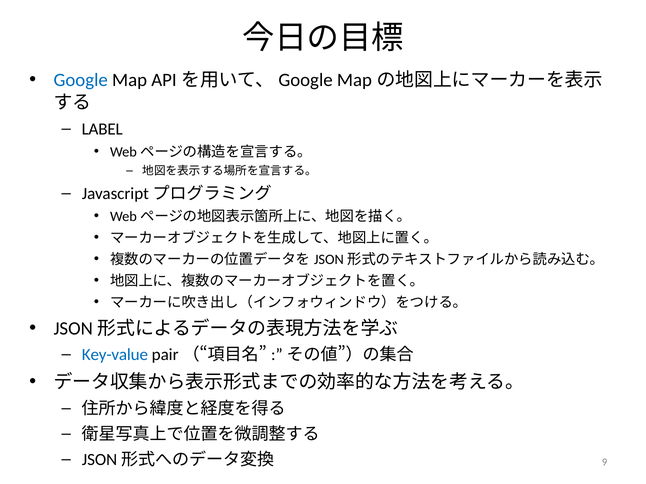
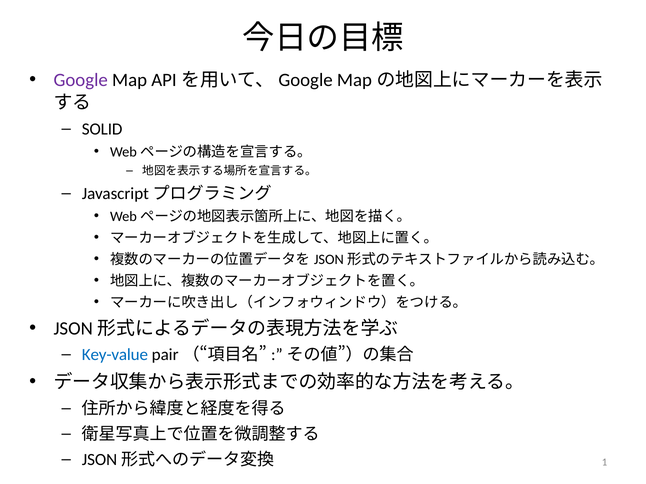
Google colour: blue -> purple (81, 80)
LABEL: LABEL -> SOLID (102, 129)
9: 9 -> 1 (605, 463)
